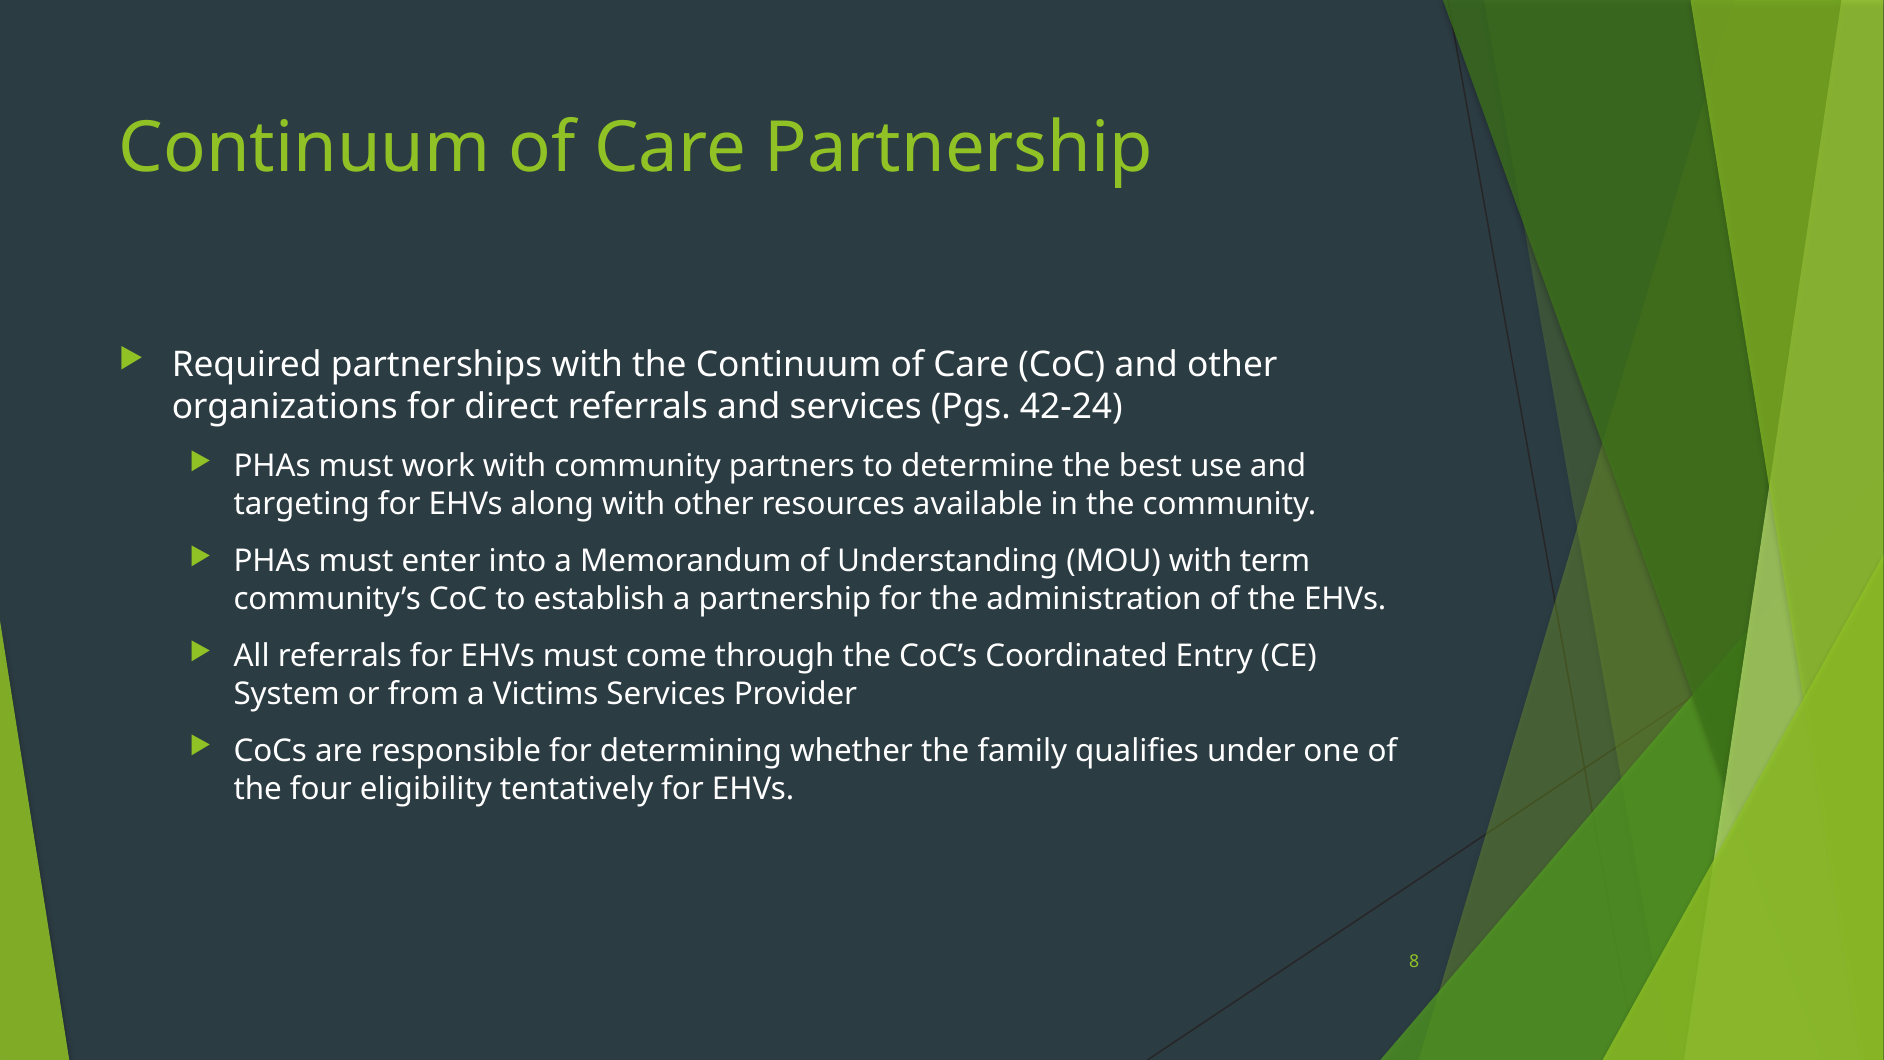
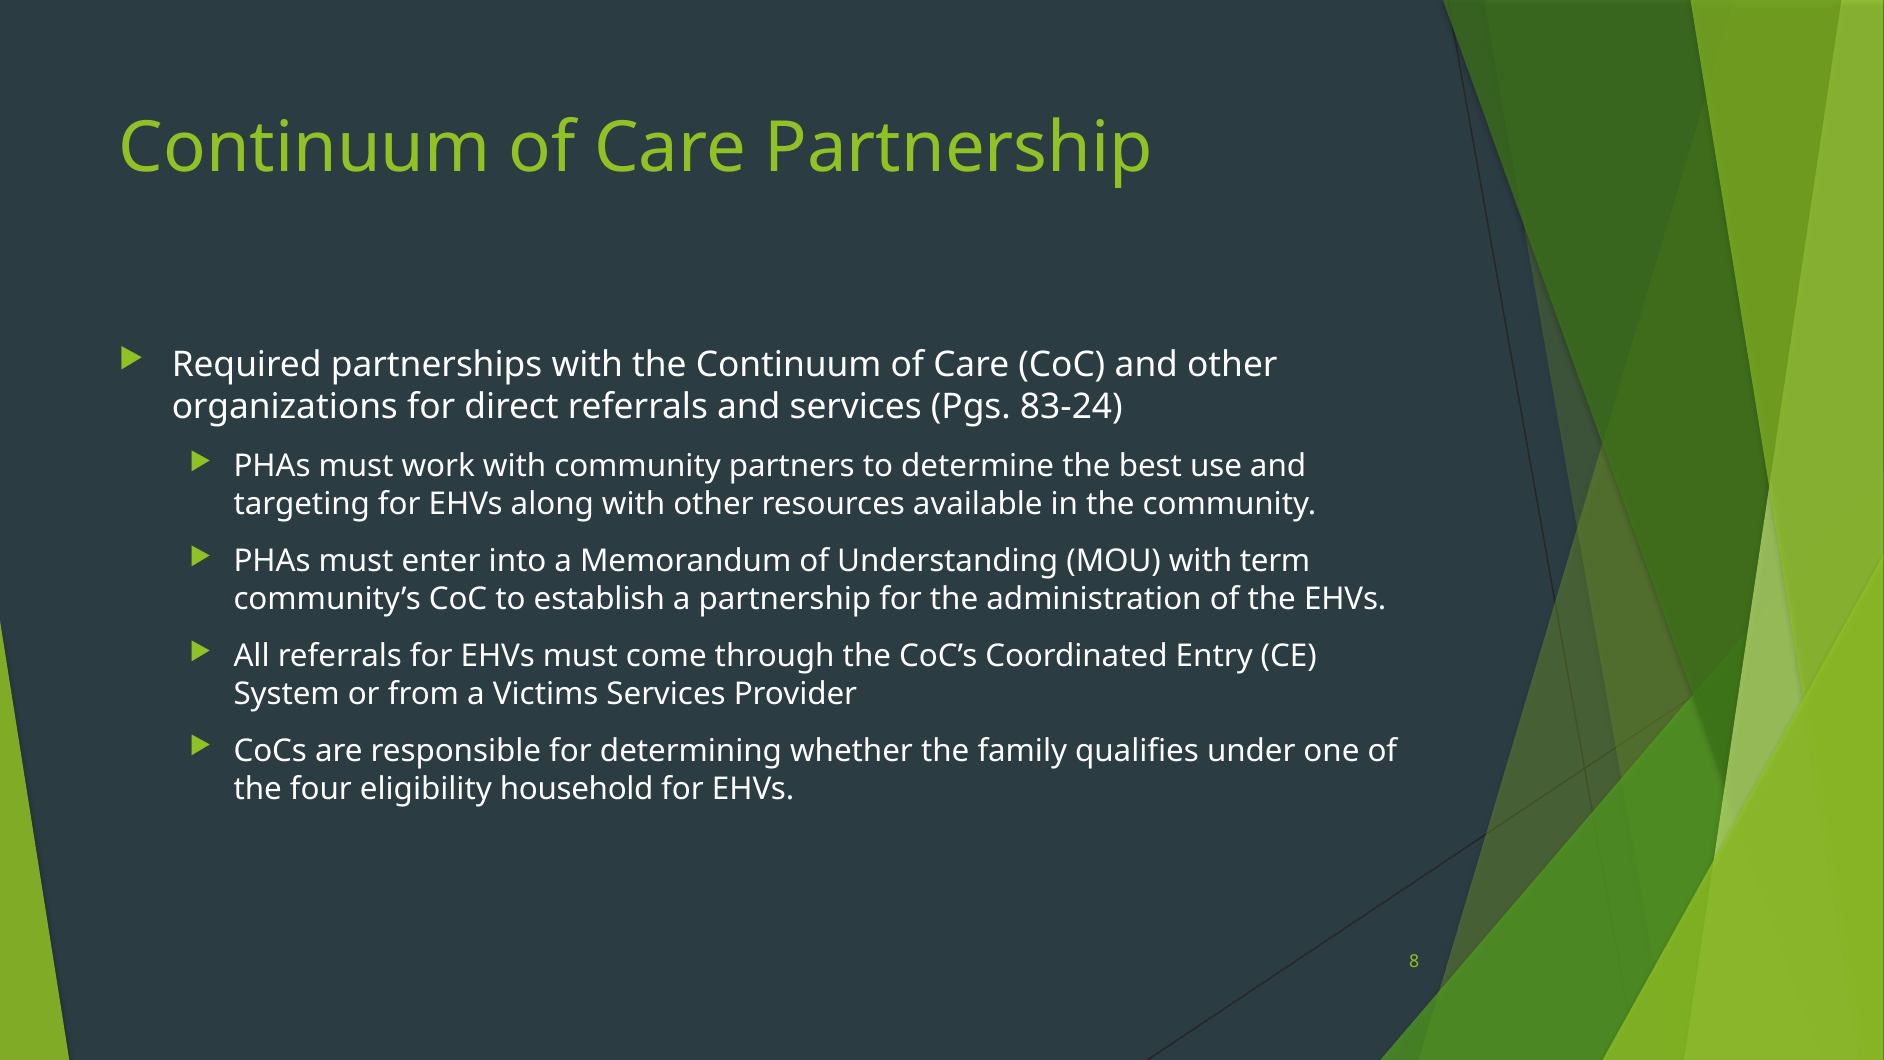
42-24: 42-24 -> 83-24 (1071, 407)
tentatively: tentatively -> household (577, 788)
